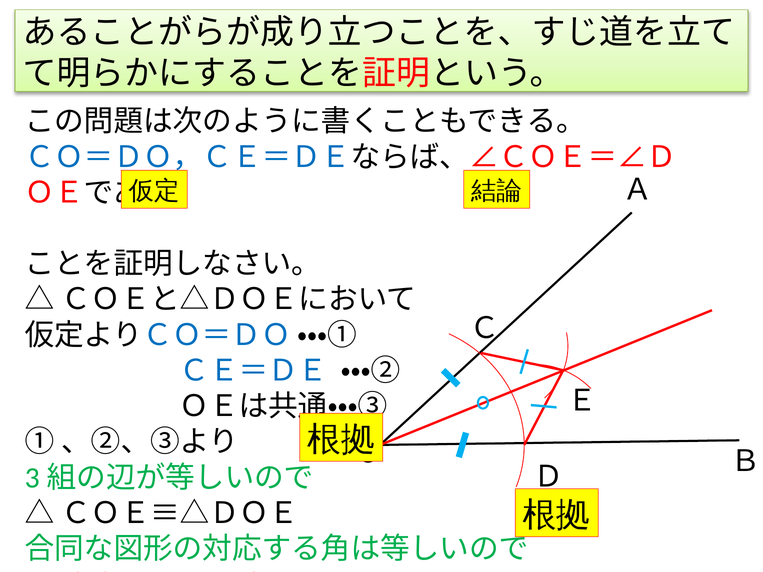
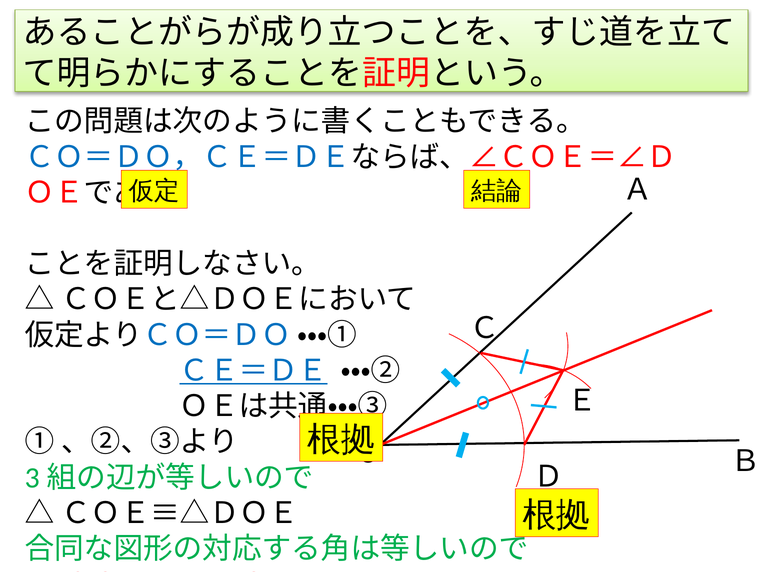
ＣＥ＝ＤＥ underline: none -> present (254, 371)
